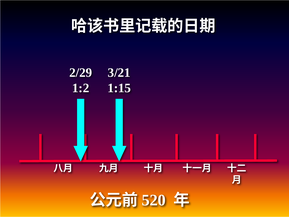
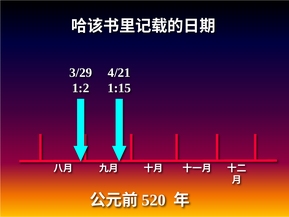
2/29: 2/29 -> 3/29 (81, 73)
3/21: 3/21 -> 4/21 (119, 73)
